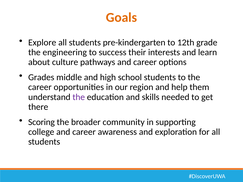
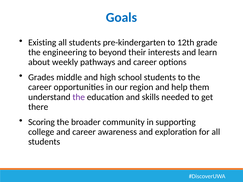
Goals colour: orange -> blue (121, 18)
Explore: Explore -> Existing (42, 43)
success: success -> beyond (113, 52)
culture: culture -> weekly (65, 62)
